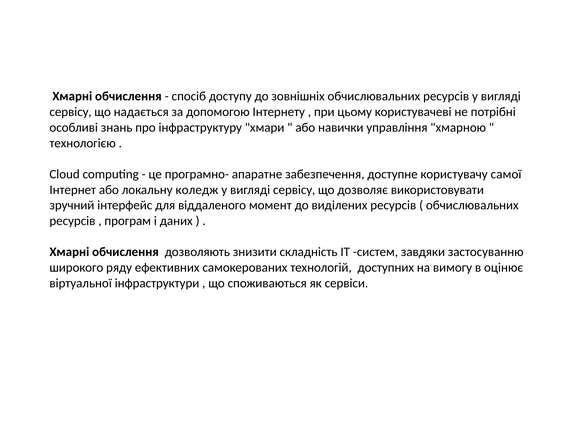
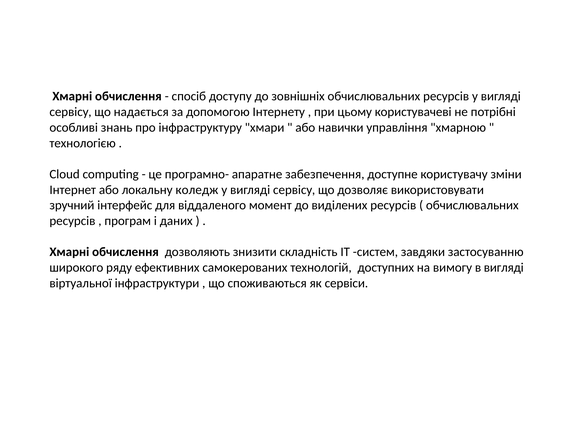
самої: самої -> зміни (506, 174)
в оцінює: оцінює -> вигляді (504, 268)
